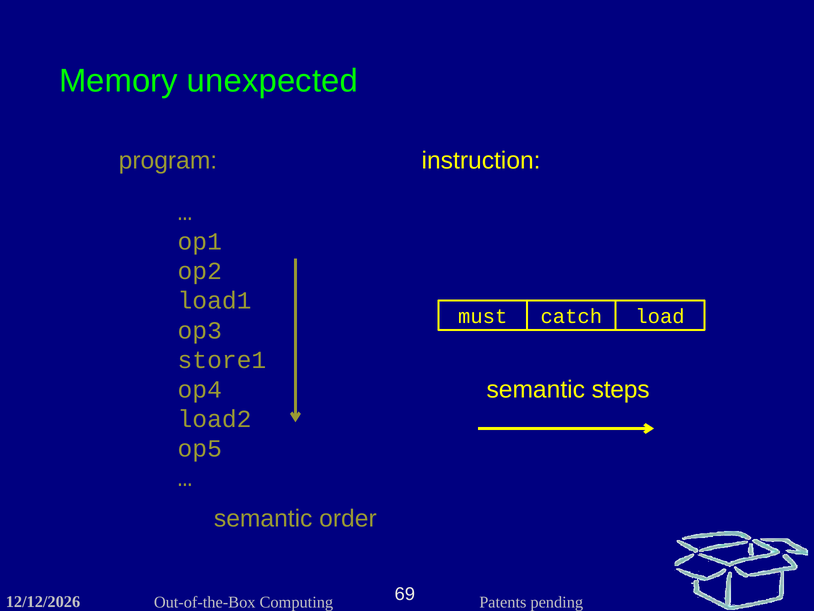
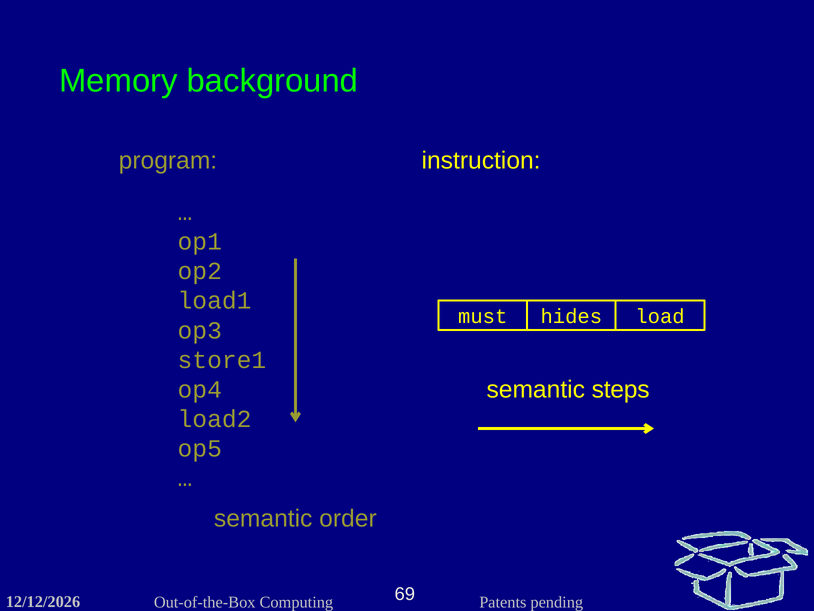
unexpected: unexpected -> background (272, 81)
catch: catch -> hides (571, 316)
